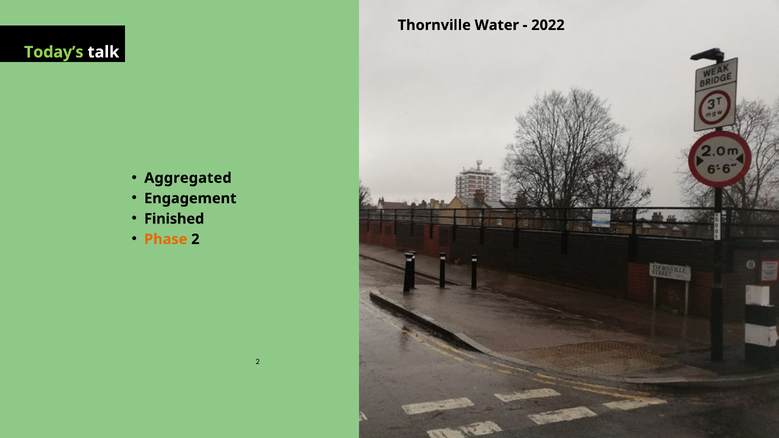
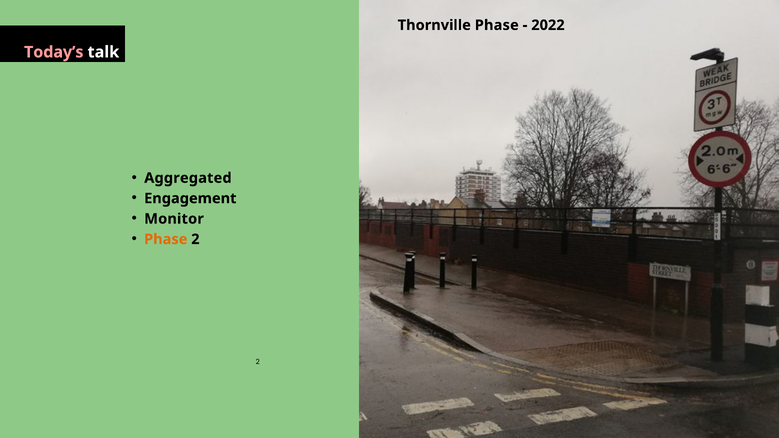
Thornville Water: Water -> Phase (497, 25)
Today’s colour: light green -> pink (54, 52)
Finished: Finished -> Monitor (174, 219)
